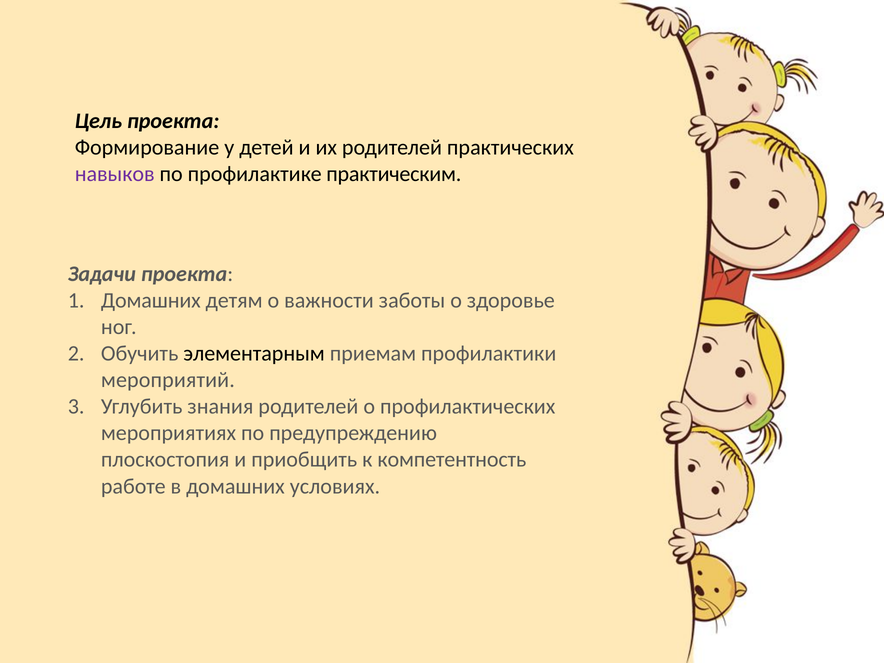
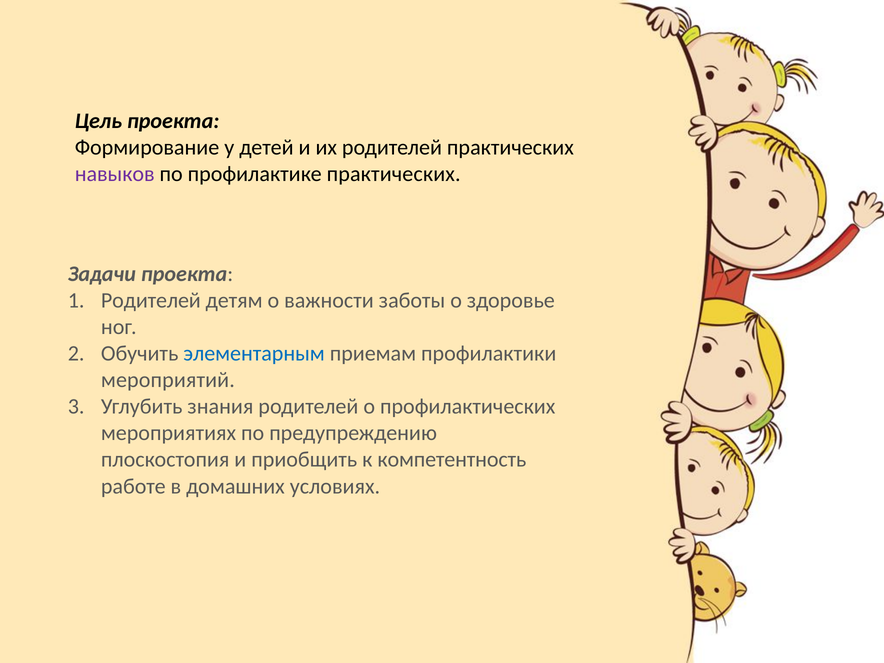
профилактике практическим: практическим -> практических (394, 174)
Домашних: Домашних -> Родителей (151, 301)
элементарным colour: black -> blue (254, 354)
